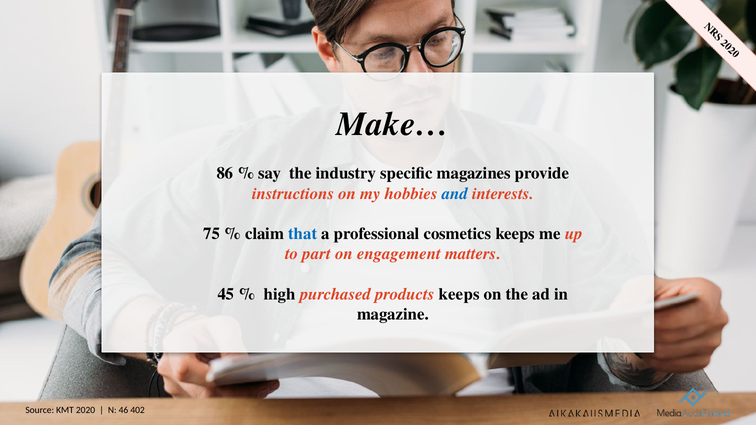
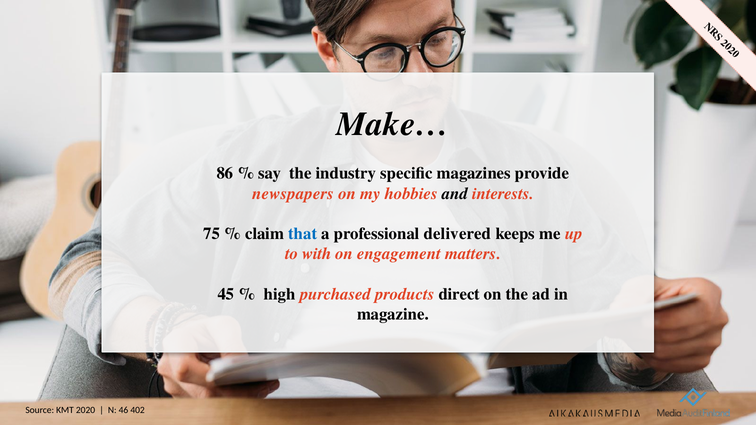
instructions: instructions -> newspapers (293, 194)
and colour: blue -> black (455, 194)
cosmetics: cosmetics -> delivered (457, 234)
part: part -> with (317, 254)
products keeps: keeps -> direct (459, 294)
